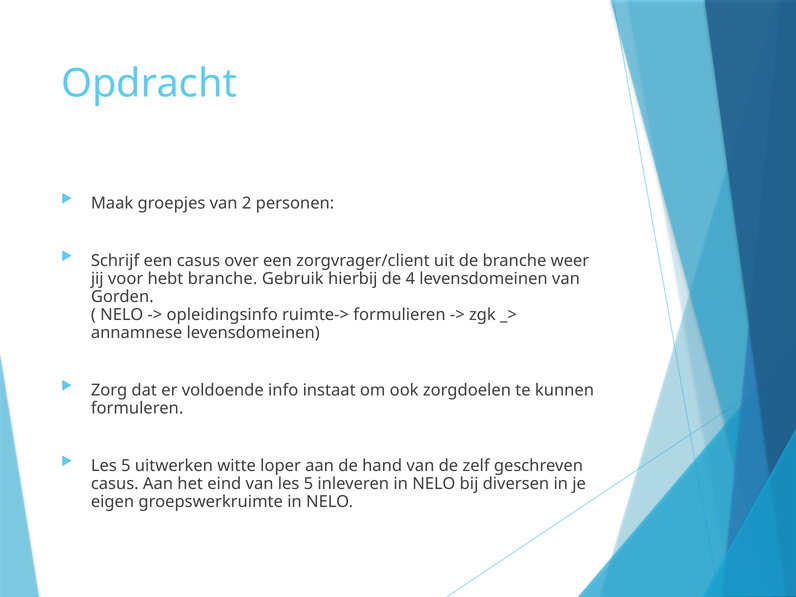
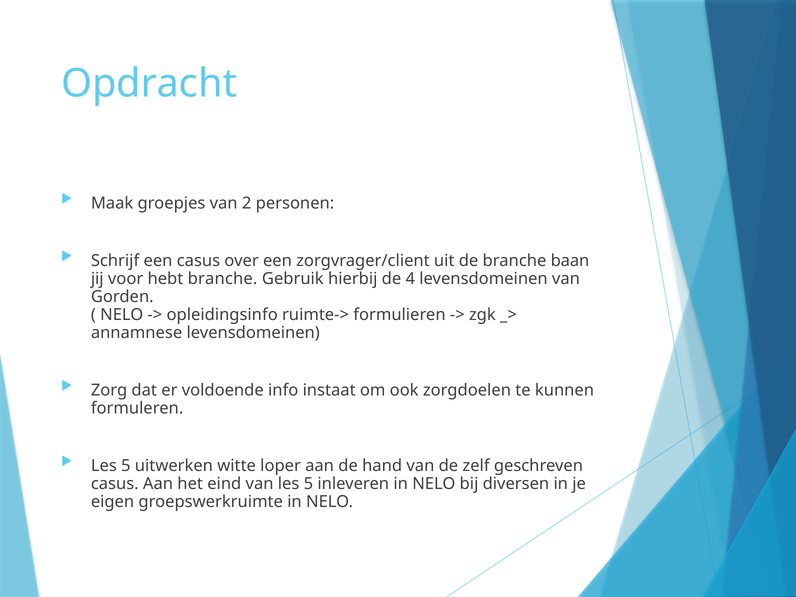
weer: weer -> baan (570, 261)
